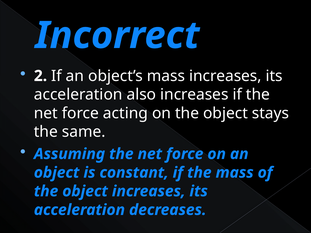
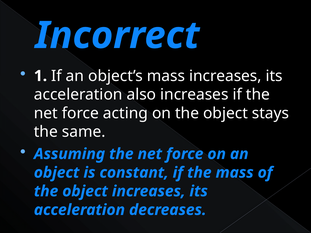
2: 2 -> 1 (40, 76)
